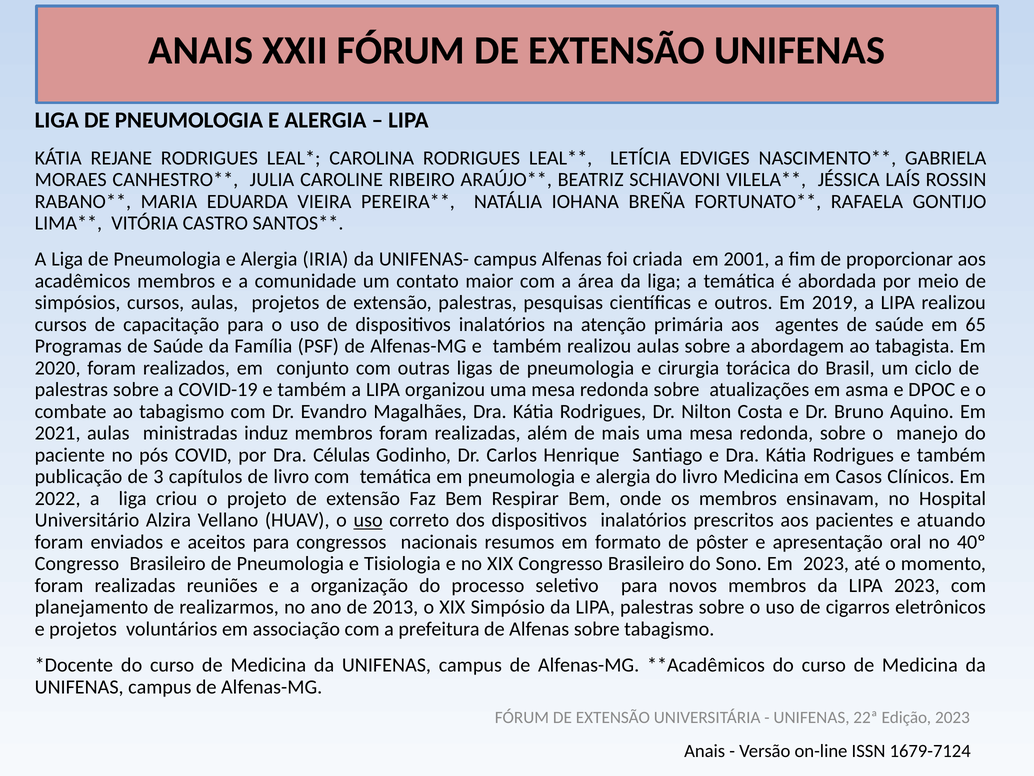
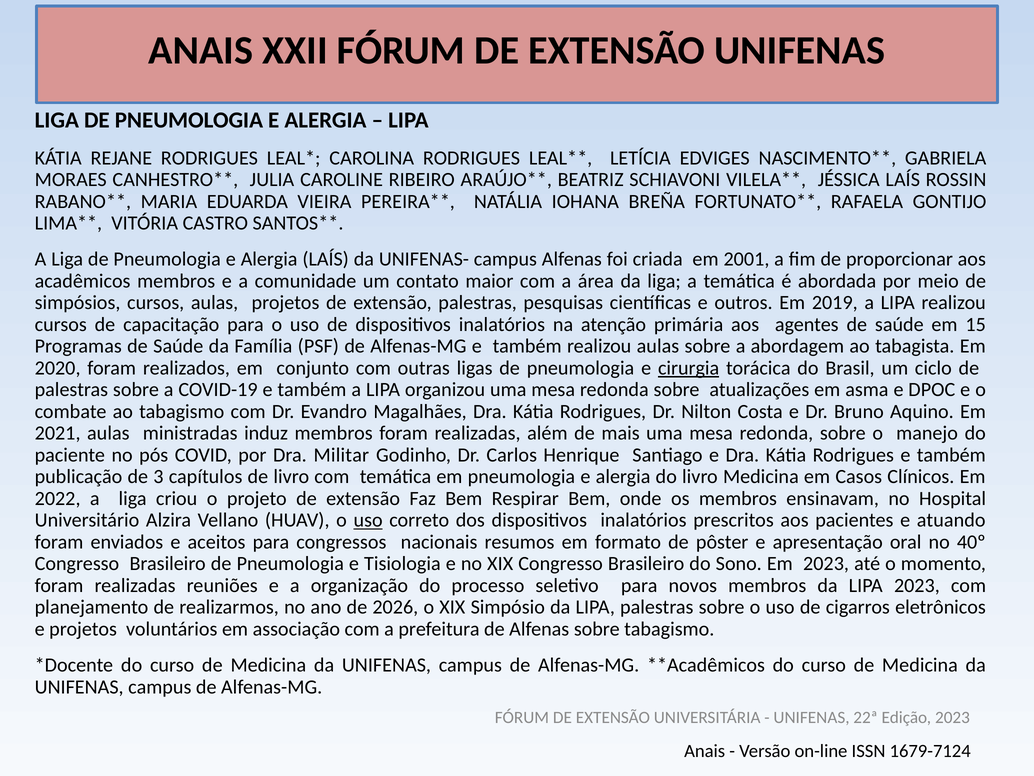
Alergia IRIA: IRIA -> LAÍS (326, 259)
65: 65 -> 15 (976, 324)
cirurgia underline: none -> present (689, 368)
Células: Células -> Militar (341, 455)
2013: 2013 -> 2026 (395, 607)
